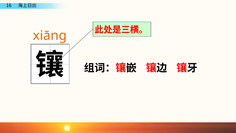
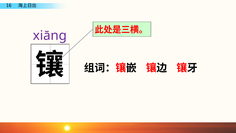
xiāng colour: orange -> purple (50, 36)
